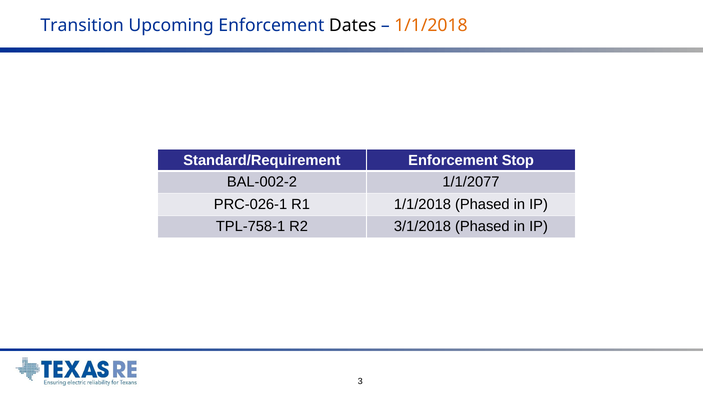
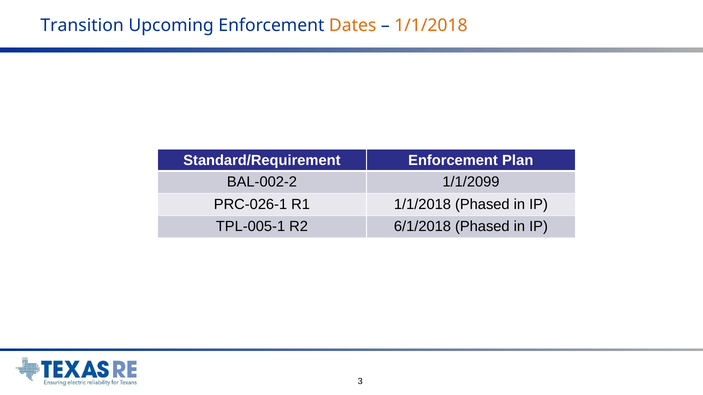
Dates colour: black -> orange (353, 25)
Stop: Stop -> Plan (518, 160)
1/1/2077: 1/1/2077 -> 1/1/2099 (471, 182)
TPL-758-1: TPL-758-1 -> TPL-005-1 (251, 227)
3/1/2018: 3/1/2018 -> 6/1/2018 (422, 227)
